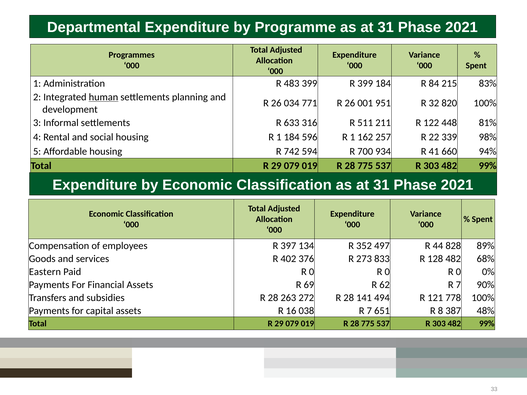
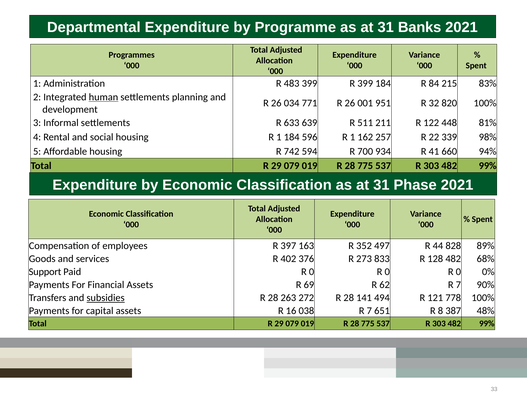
Phase: Phase -> Banks (420, 27)
316: 316 -> 639 (310, 123)
134: 134 -> 163 (306, 246)
Eastern: Eastern -> Support (45, 272)
subsidies underline: none -> present (106, 298)
